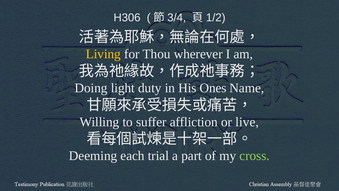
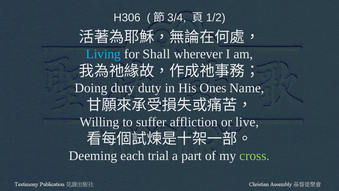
Living colour: yellow -> light blue (103, 54)
Thou: Thou -> Shall (157, 54)
Doing light: light -> duty (123, 88)
